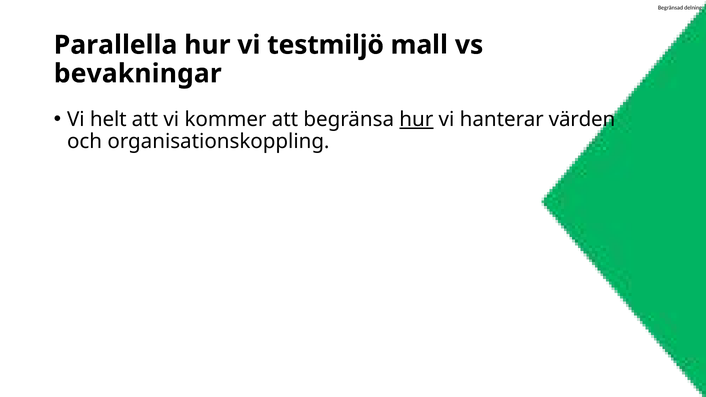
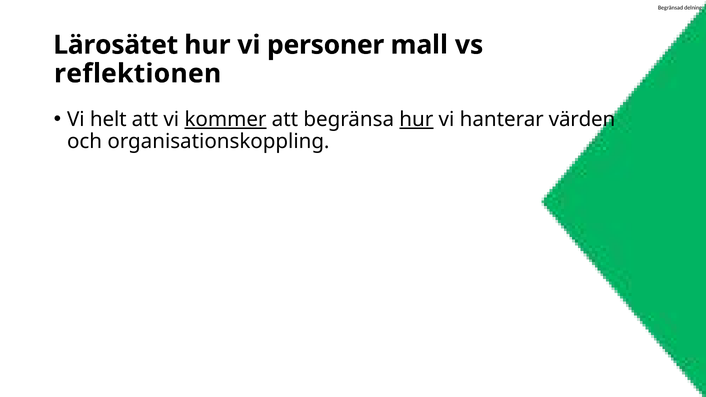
Parallella: Parallella -> Lärosätet (116, 45)
testmiljö: testmiljö -> personer (326, 45)
bevakningar: bevakningar -> reflektionen (138, 74)
kommer underline: none -> present (225, 119)
